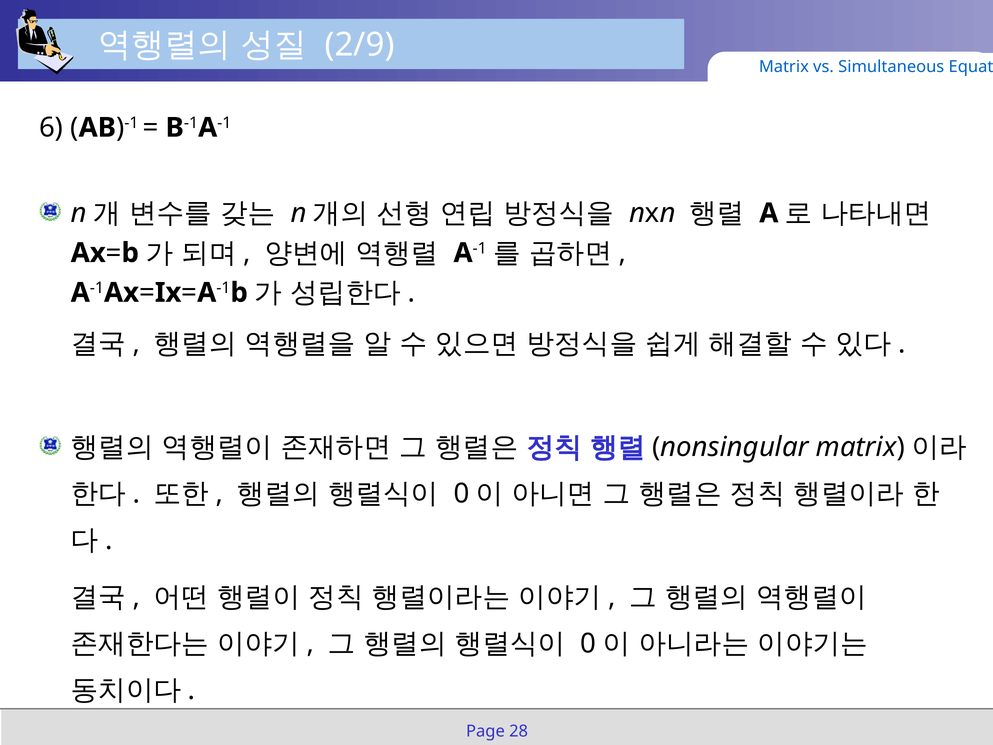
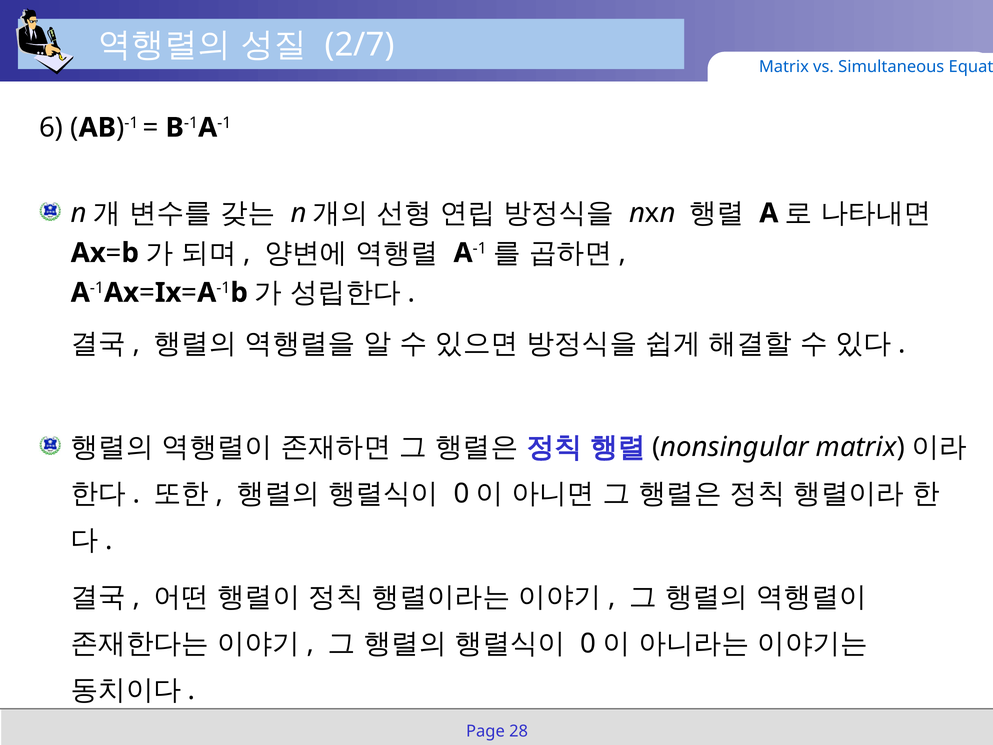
2/9: 2/9 -> 2/7 (360, 45)
